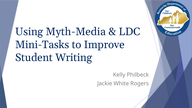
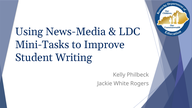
Myth-Media: Myth-Media -> News-Media (76, 32)
